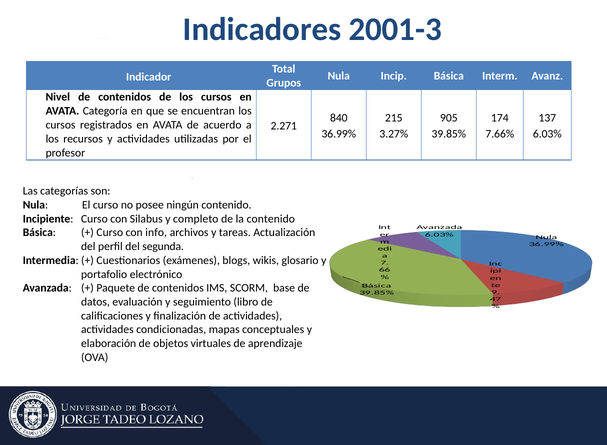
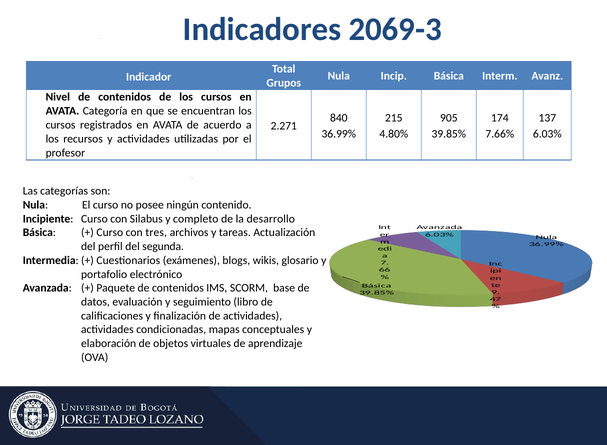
2001-3: 2001-3 -> 2069-3 (395, 29)
3.27%: 3.27% -> 4.80% (394, 134)
la contenido: contenido -> desarrollo (271, 219)
info: info -> tres (156, 232)
